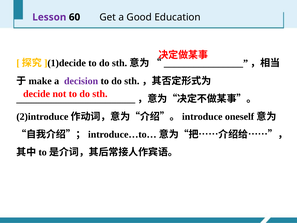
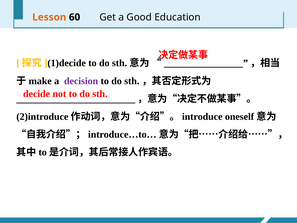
Lesson colour: purple -> orange (49, 17)
